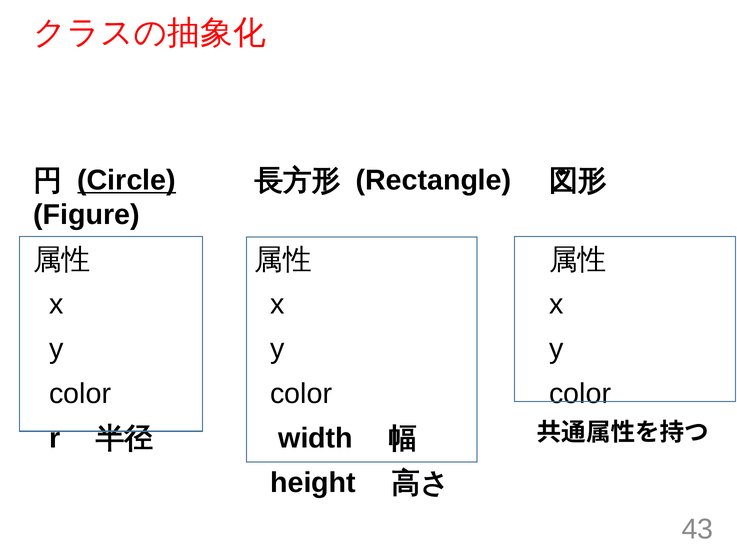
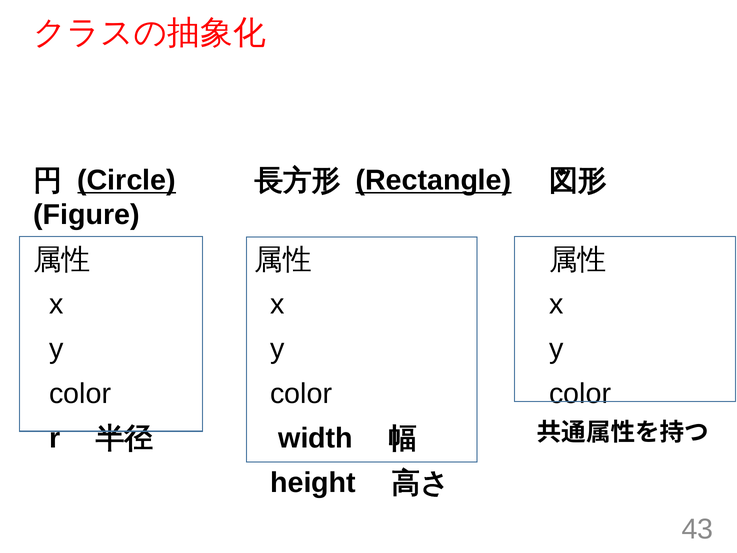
Rectangle underline: none -> present (433, 180)
